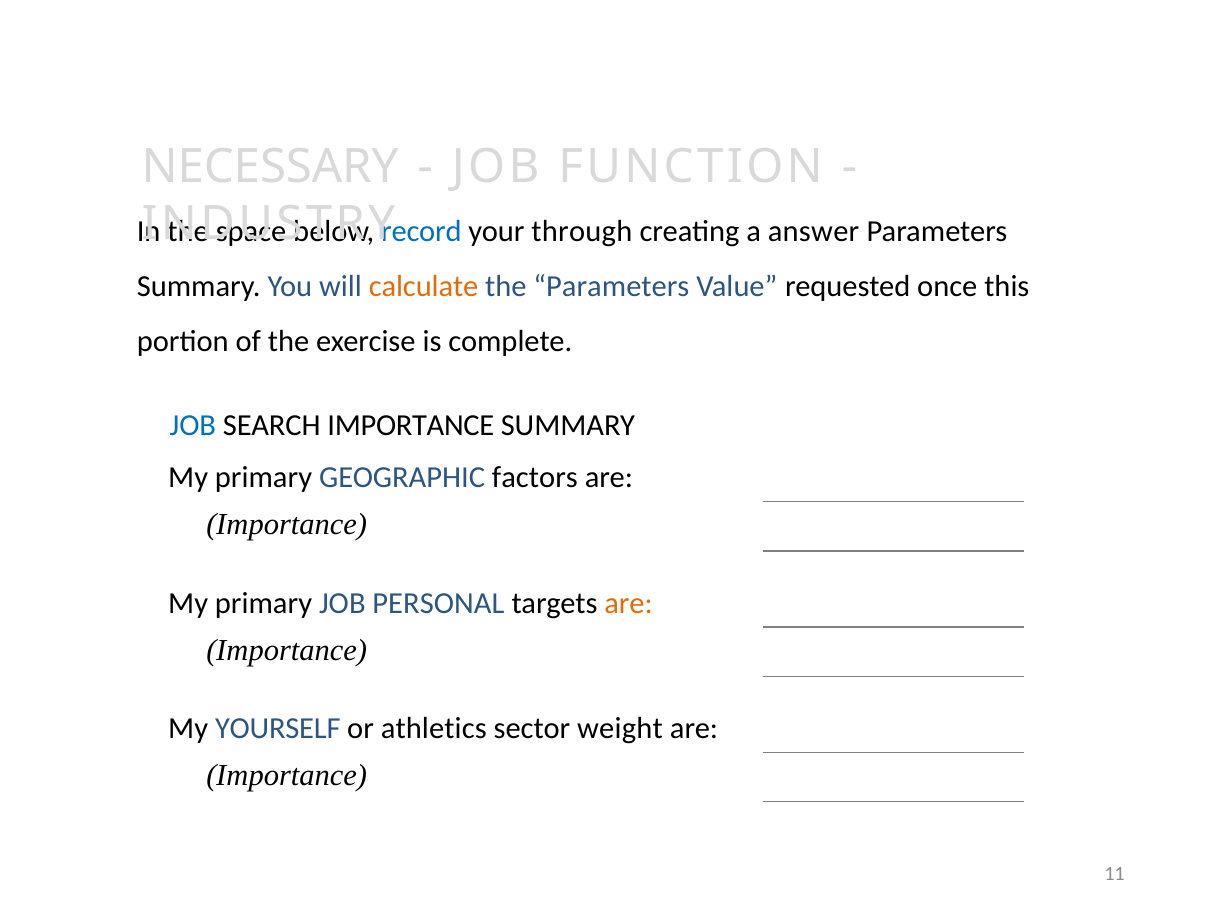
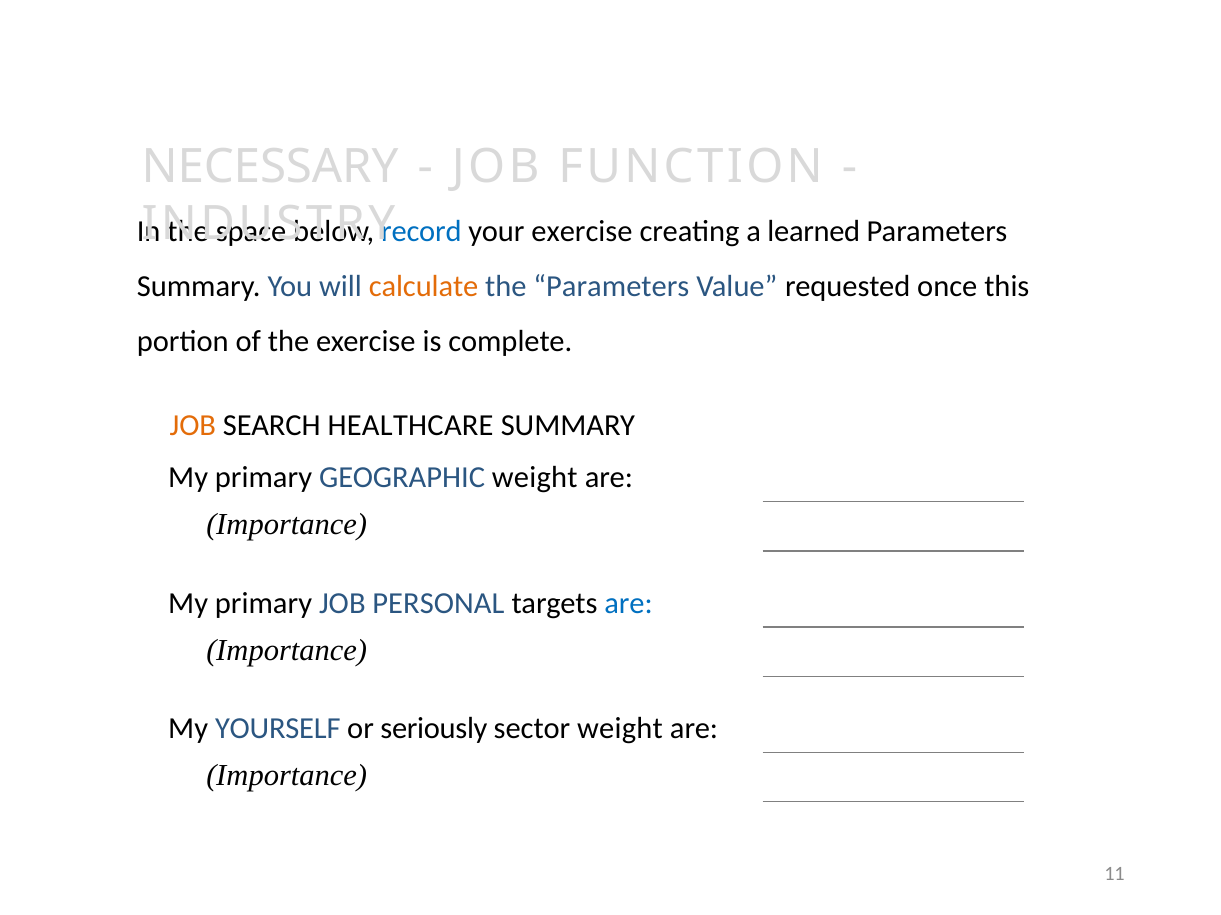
your through: through -> exercise (582, 231)
answer: answer -> learned (814, 231)
JOB colour: blue -> orange (193, 425)
SEARCH IMPORTANCE: IMPORTANCE -> HEALTHCARE (411, 425)
GEOGRAPHIC factors: factors -> weight (535, 477)
are colour: orange -> blue (629, 604)
athletics: athletics -> seriously (434, 729)
